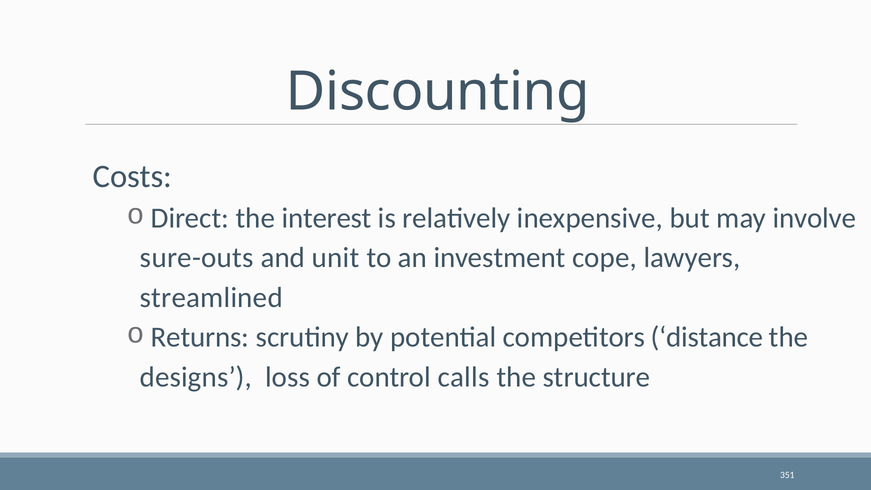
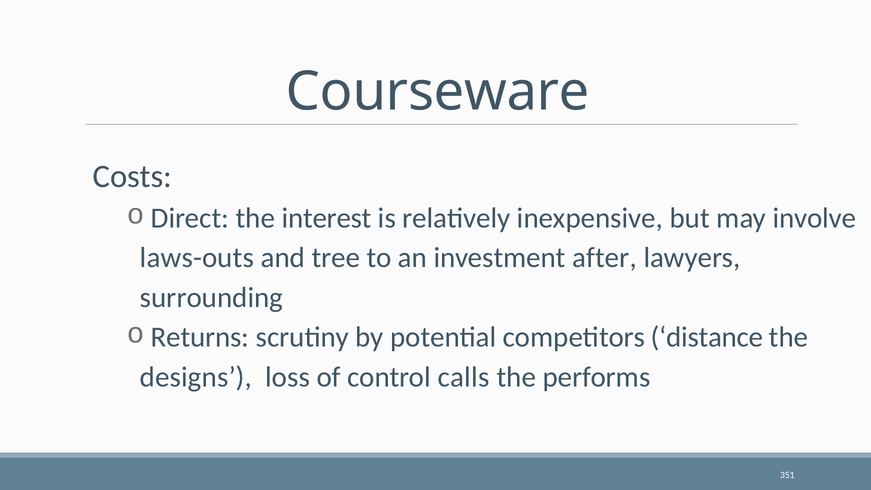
Discounting: Discounting -> Courseware (438, 92)
sure-outs: sure-outs -> laws-outs (197, 258)
unit: unit -> tree (336, 258)
cope: cope -> after (605, 258)
streamlined: streamlined -> surrounding (211, 297)
structure: structure -> performs (597, 377)
